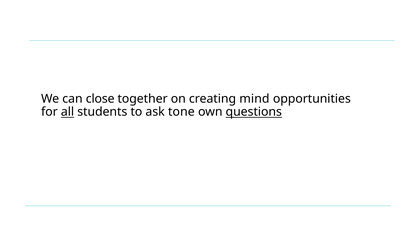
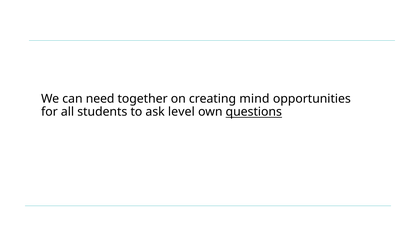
close: close -> need (100, 99)
all underline: present -> none (67, 112)
tone: tone -> level (181, 112)
